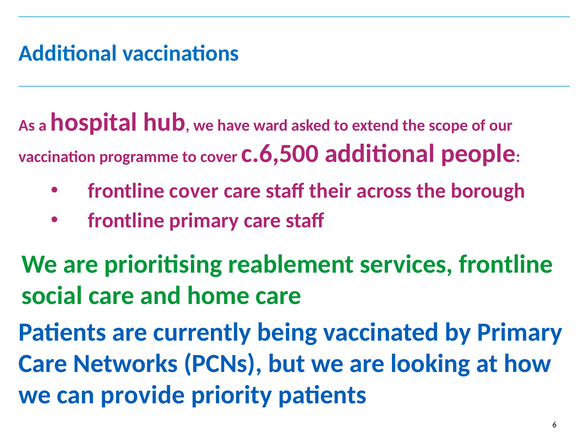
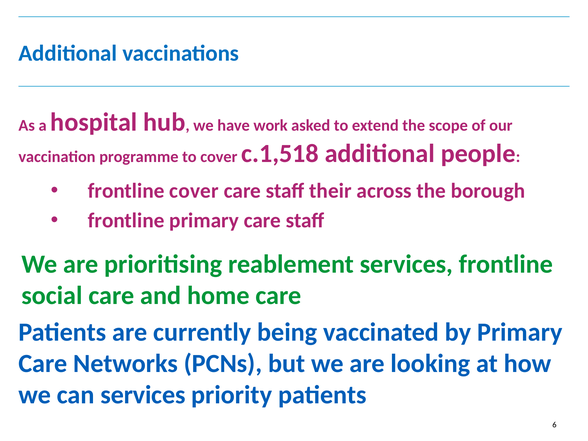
ward: ward -> work (271, 125)
c.6,500: c.6,500 -> c.1,518 (280, 154)
can provide: provide -> services (143, 395)
